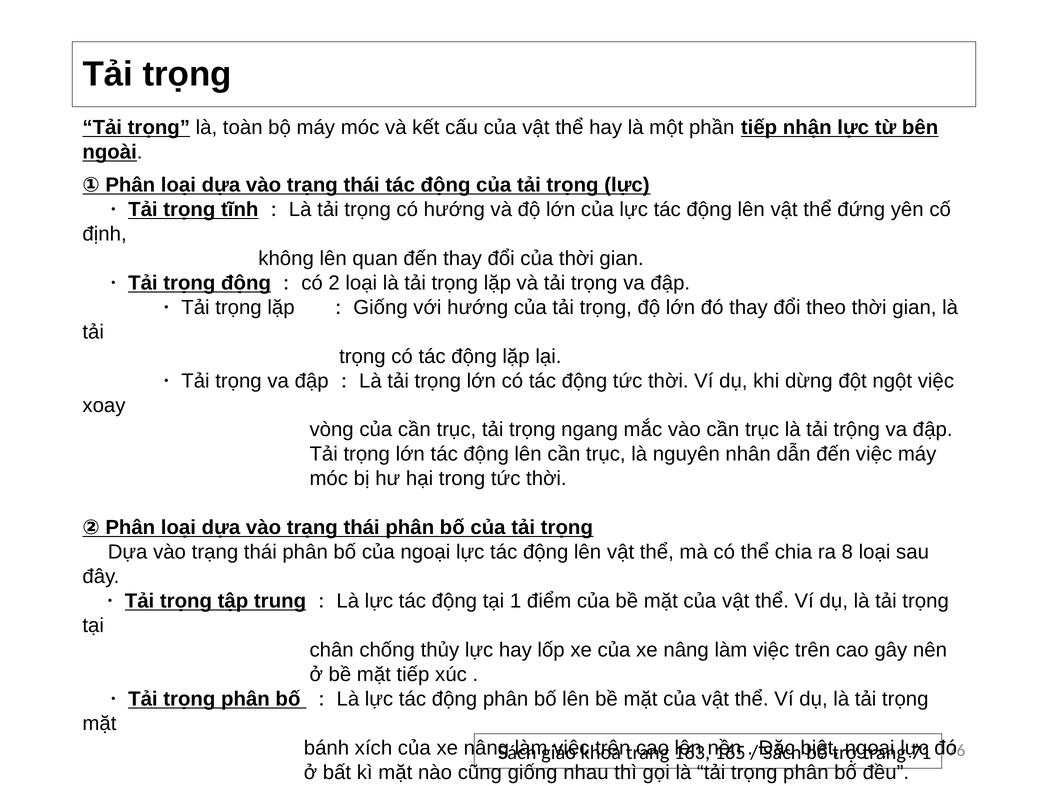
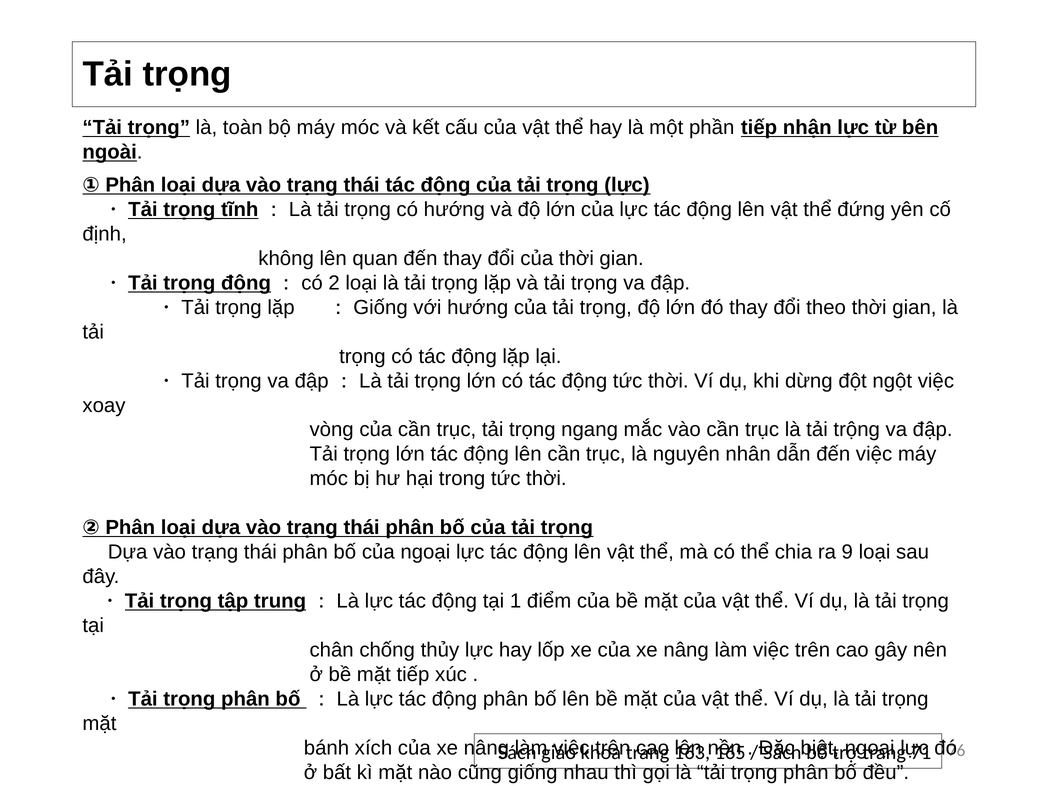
8: 8 -> 9 (847, 552)
